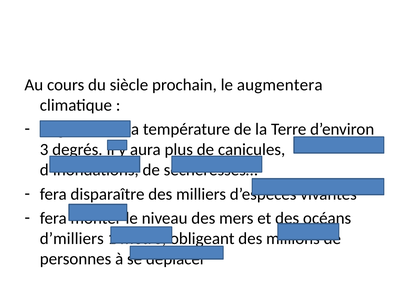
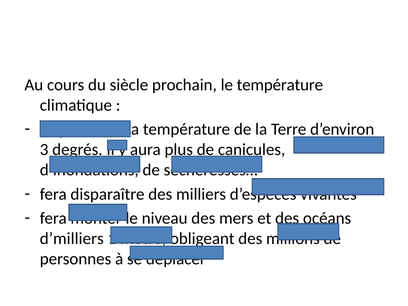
le augmentera: augmentera -> température (280, 85)
